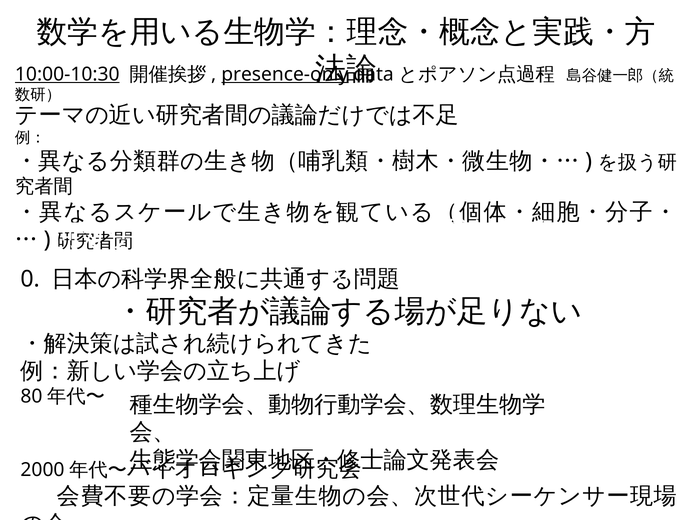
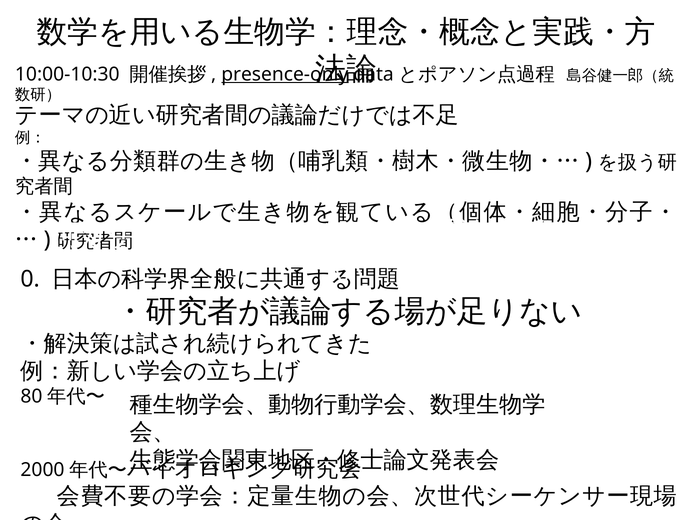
10:00-10:30 underline: present -> none (67, 74)
